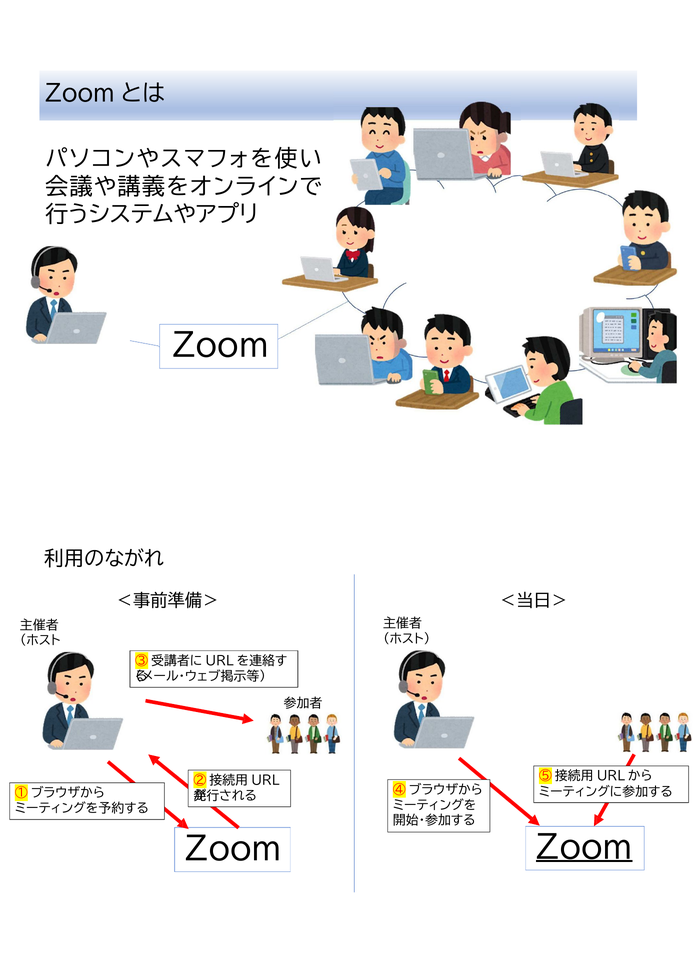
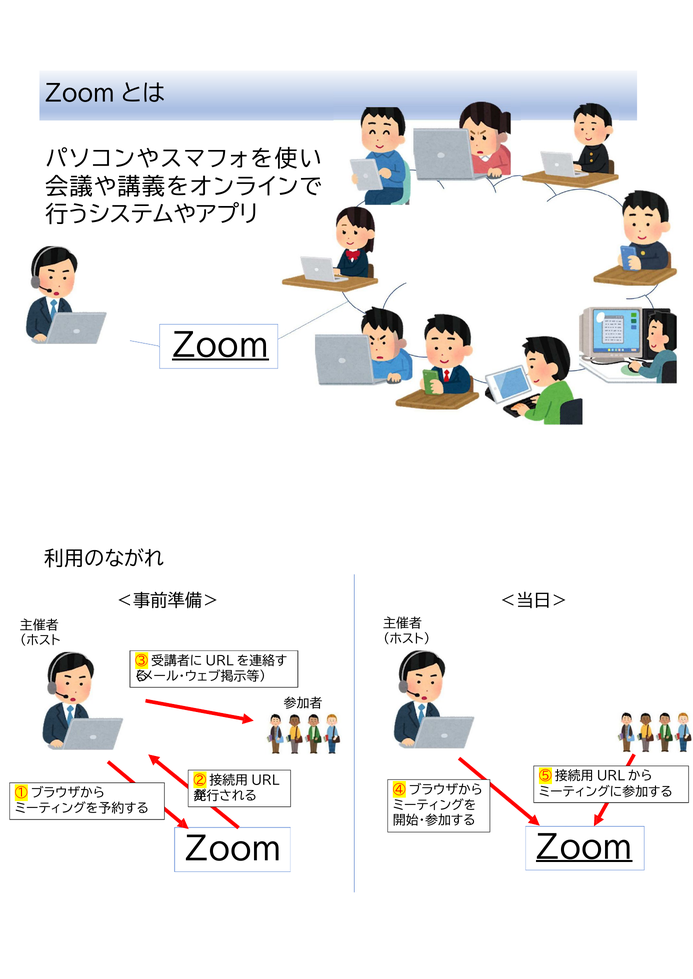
Zoom underline: none -> present (220, 346)
